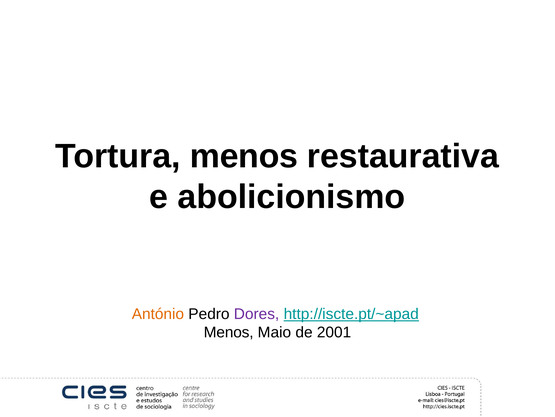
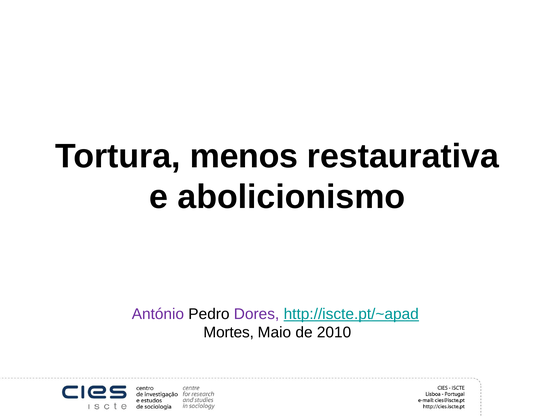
António colour: orange -> purple (158, 313)
Menos: Menos -> Mortes (229, 332)
2001: 2001 -> 2010 (334, 332)
